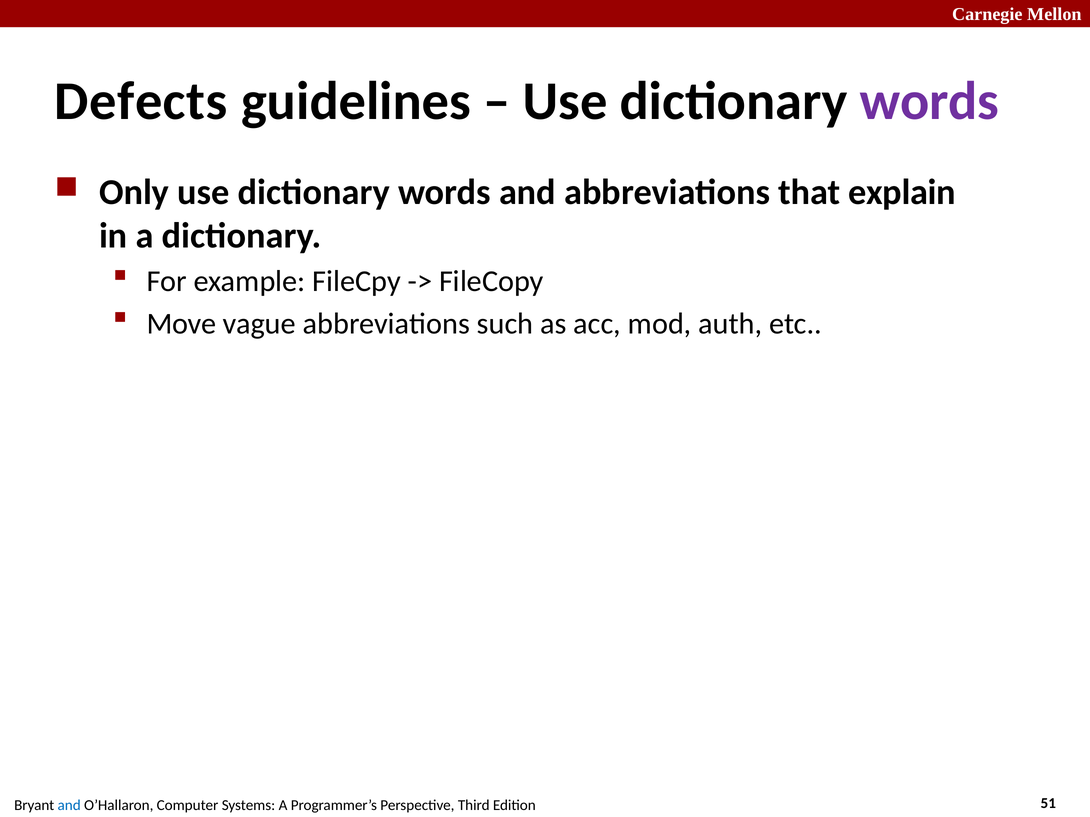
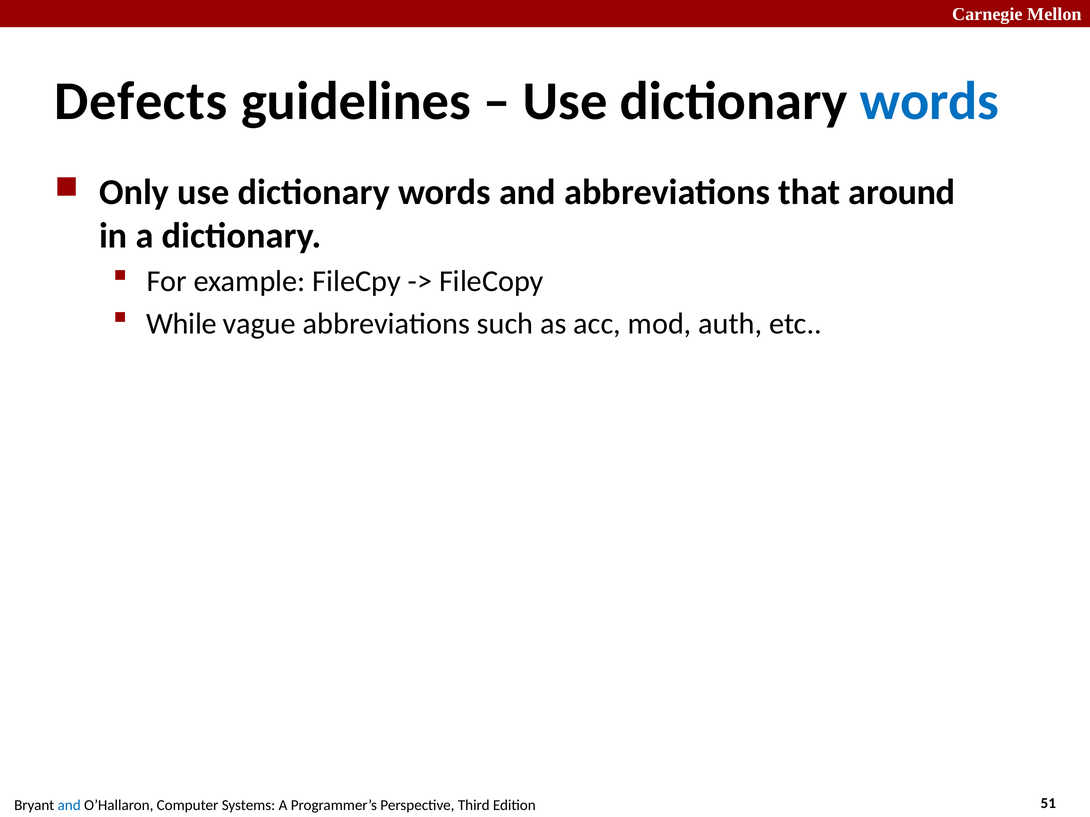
words colour: purple -> blue (930, 101)
explain: explain -> around (902, 192)
Move: Move -> While (181, 324)
